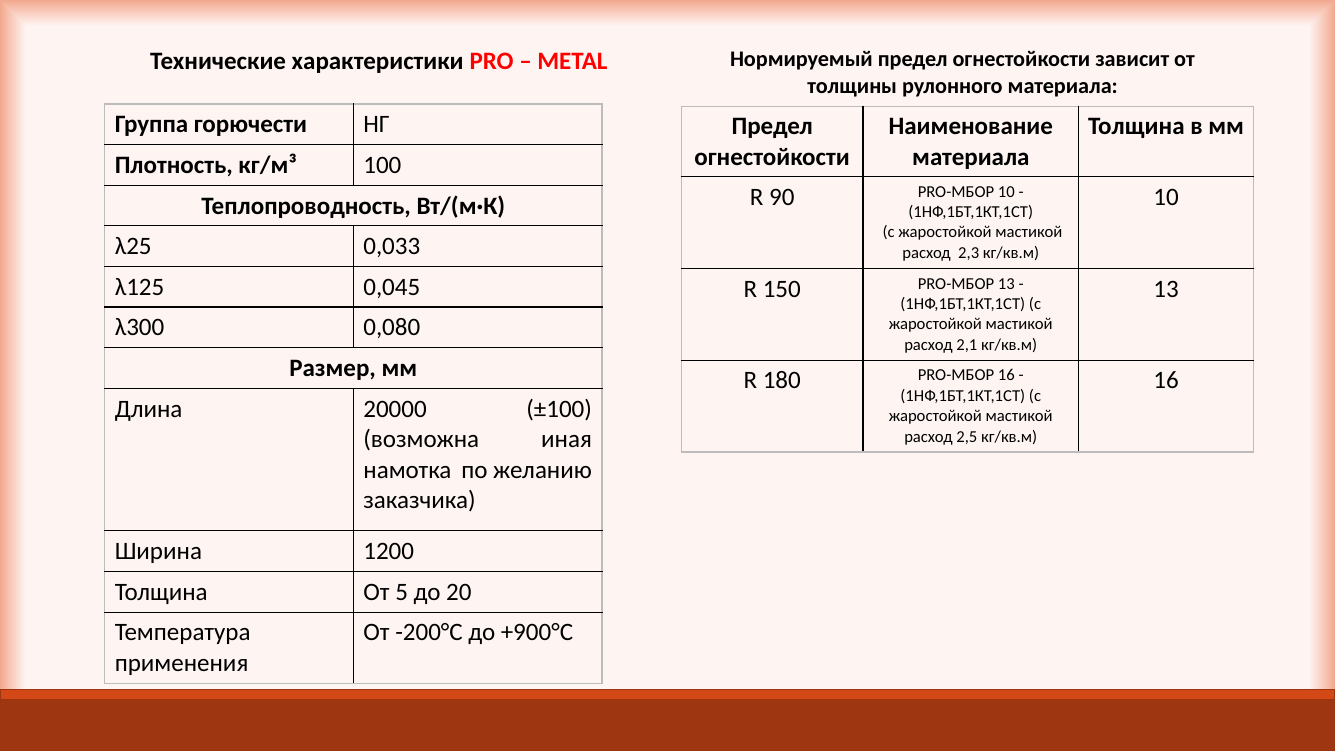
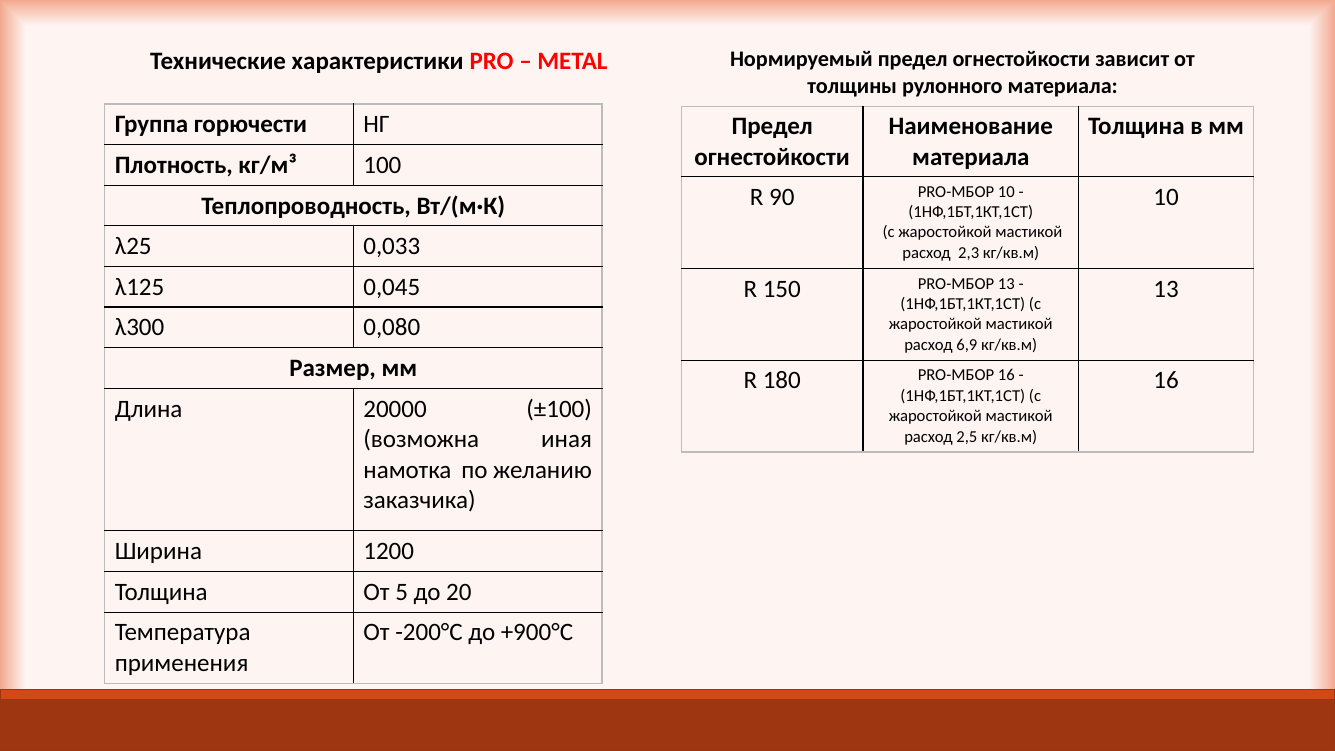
2,1: 2,1 -> 6,9 (967, 345)
